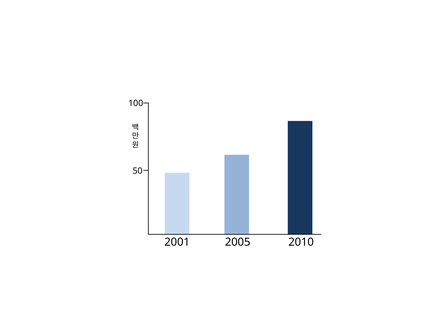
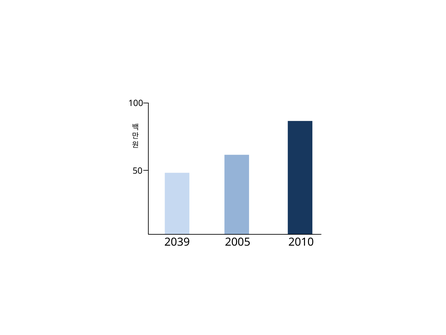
2001: 2001 -> 2039 (177, 242)
